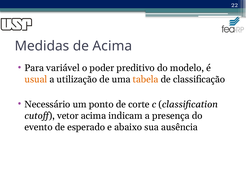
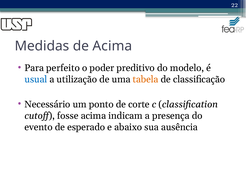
variável: variável -> perfeito (63, 68)
usual colour: orange -> blue (36, 80)
vetor: vetor -> fosse (68, 116)
